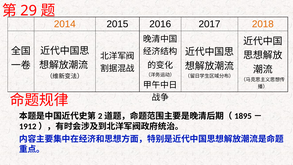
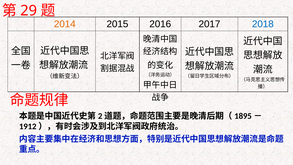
2018 colour: orange -> blue (263, 24)
